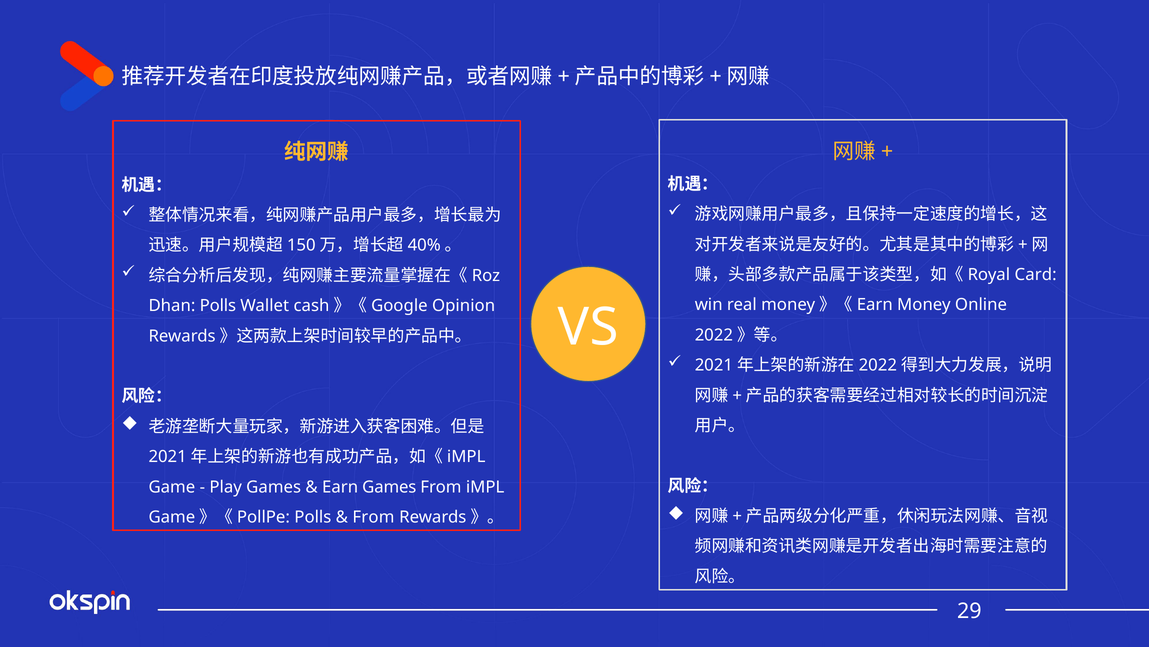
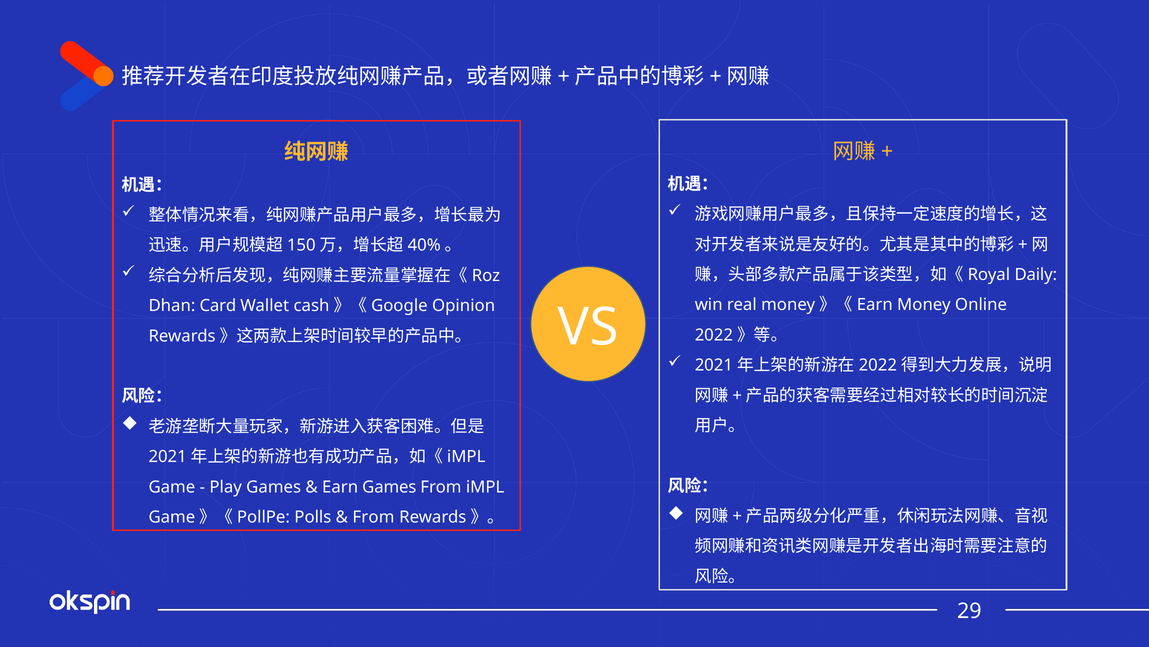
Card: Card -> Daily (1036, 274)
Dhan Polls: Polls -> Card (218, 306)
